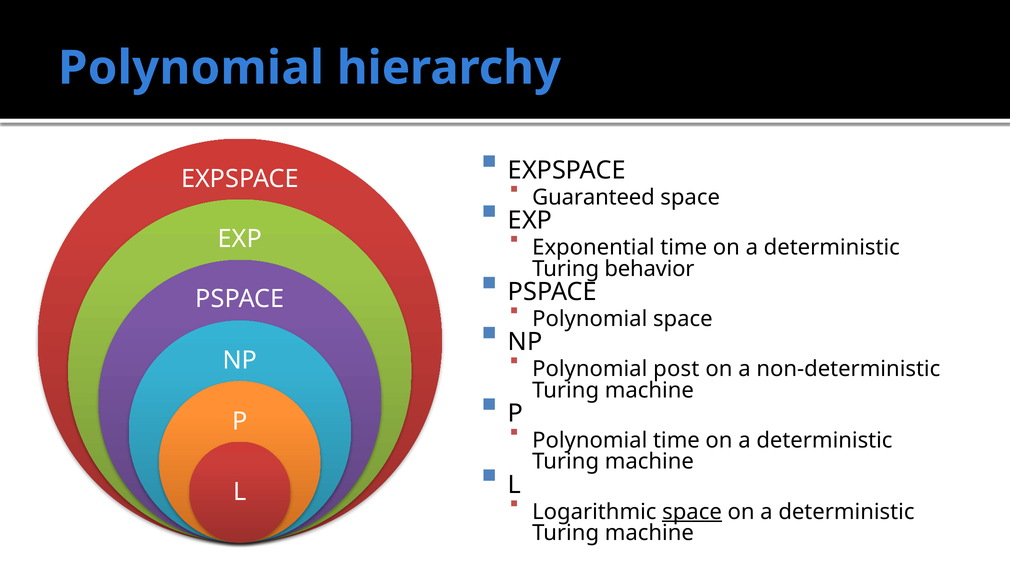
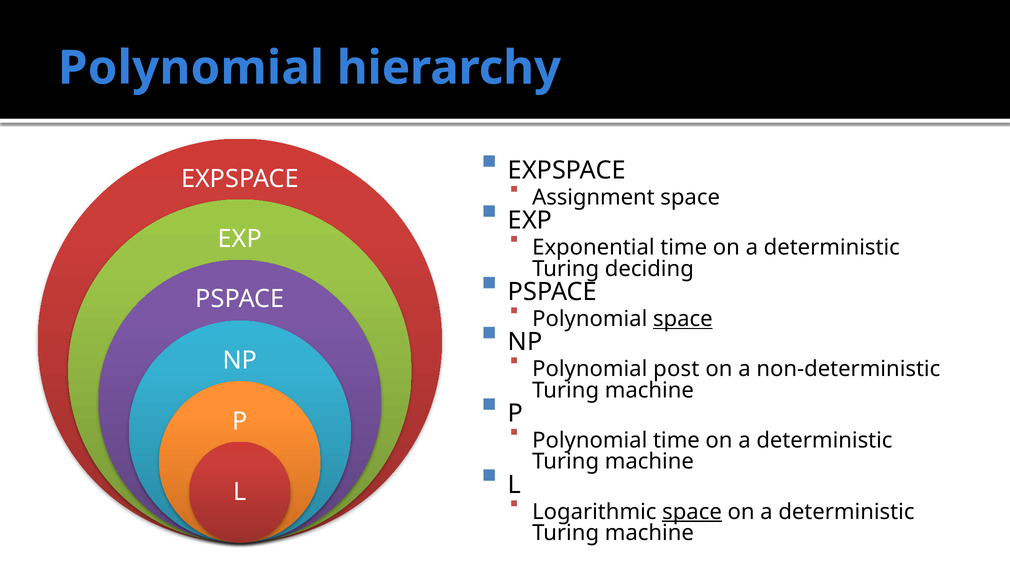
Guaranteed: Guaranteed -> Assignment (593, 197)
behavior: behavior -> deciding (649, 269)
space underline: none -> present (683, 319)
